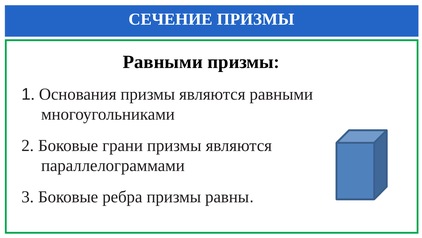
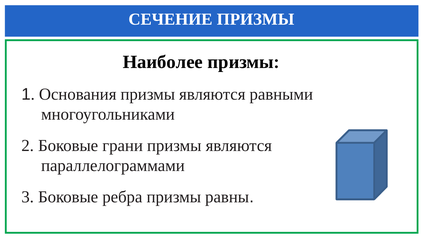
Равными: Равными -> Наиболее (163, 62)
